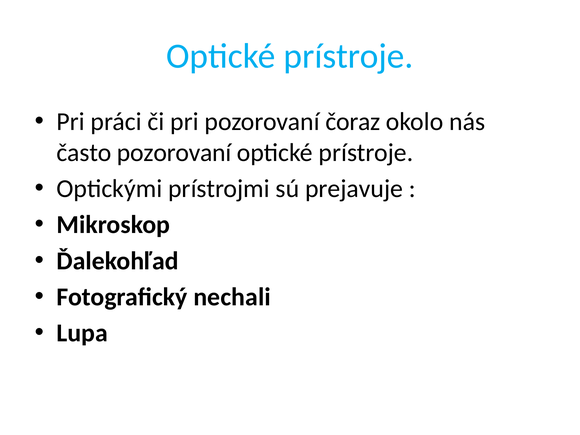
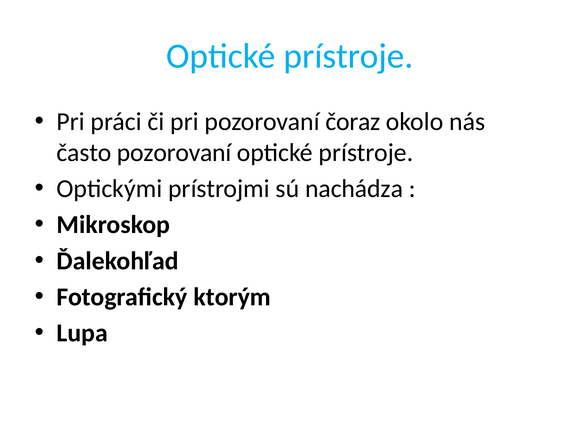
prejavuje: prejavuje -> nachádza (354, 189)
nechali: nechali -> ktorým (232, 297)
